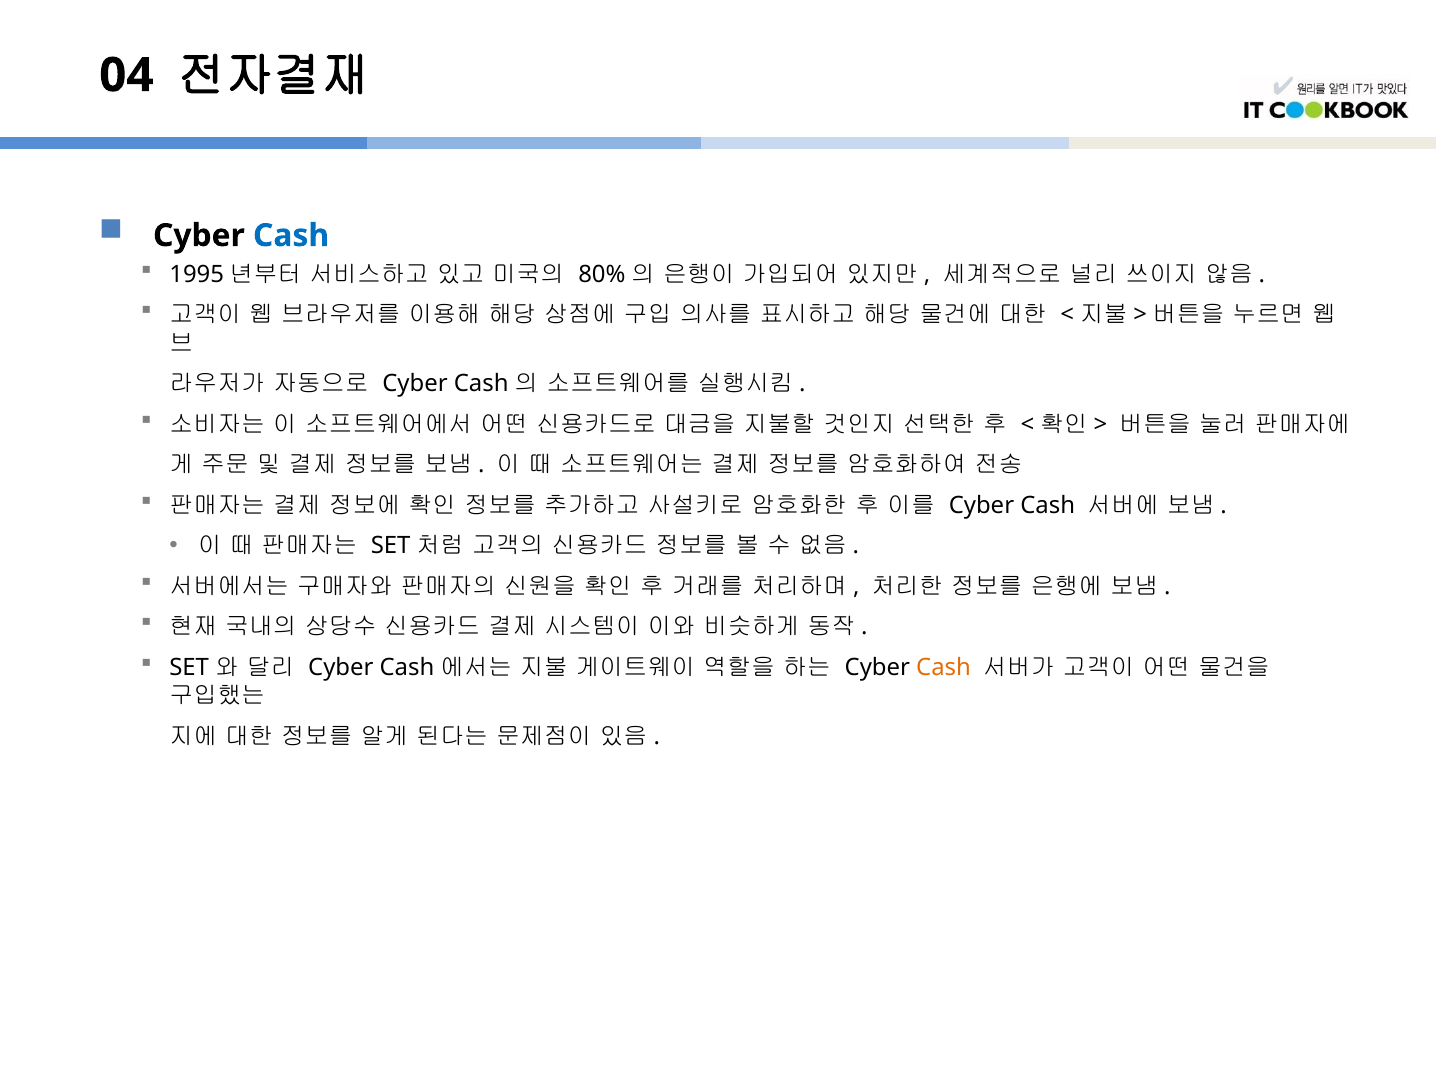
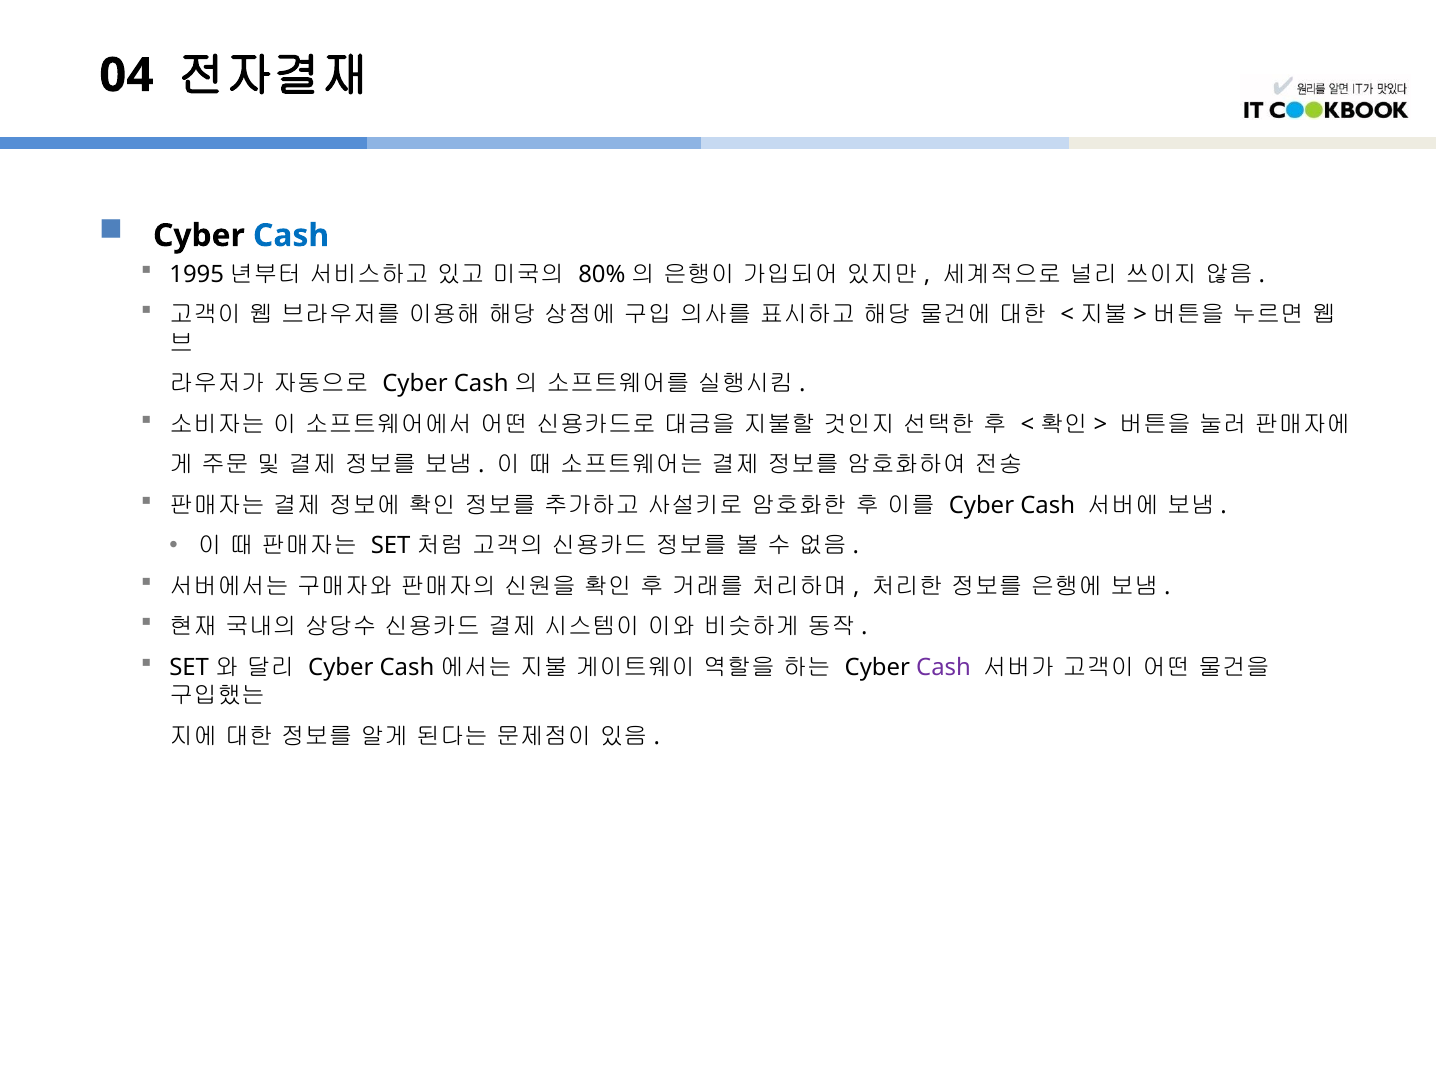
Cash colour: orange -> purple (944, 667)
